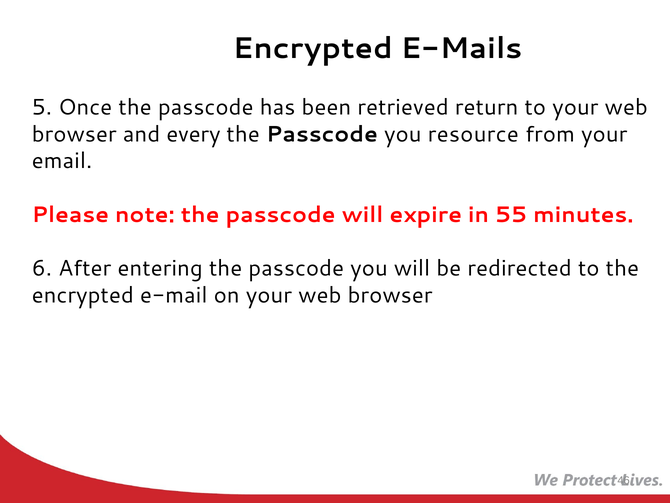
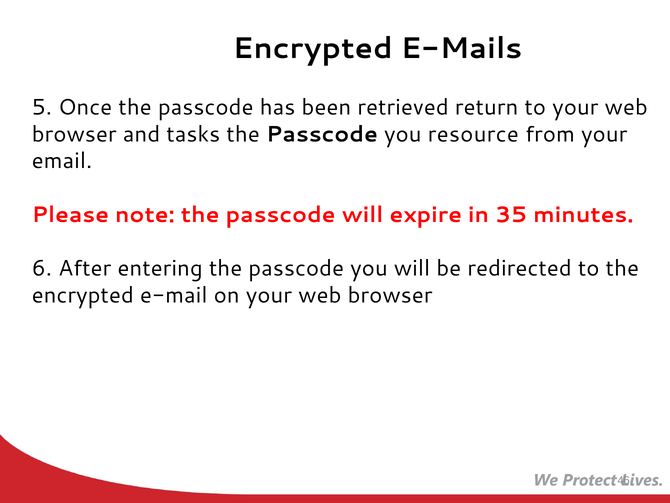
every: every -> tasks (193, 134)
55: 55 -> 35 (511, 214)
